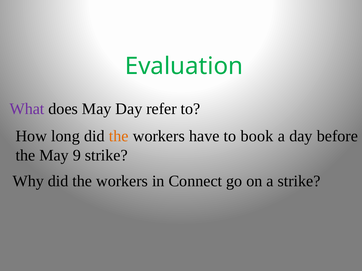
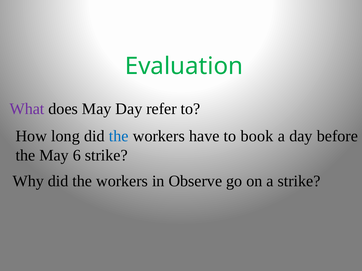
the colour: orange -> blue (119, 136)
9: 9 -> 6 (77, 156)
Connect: Connect -> Observe (195, 181)
